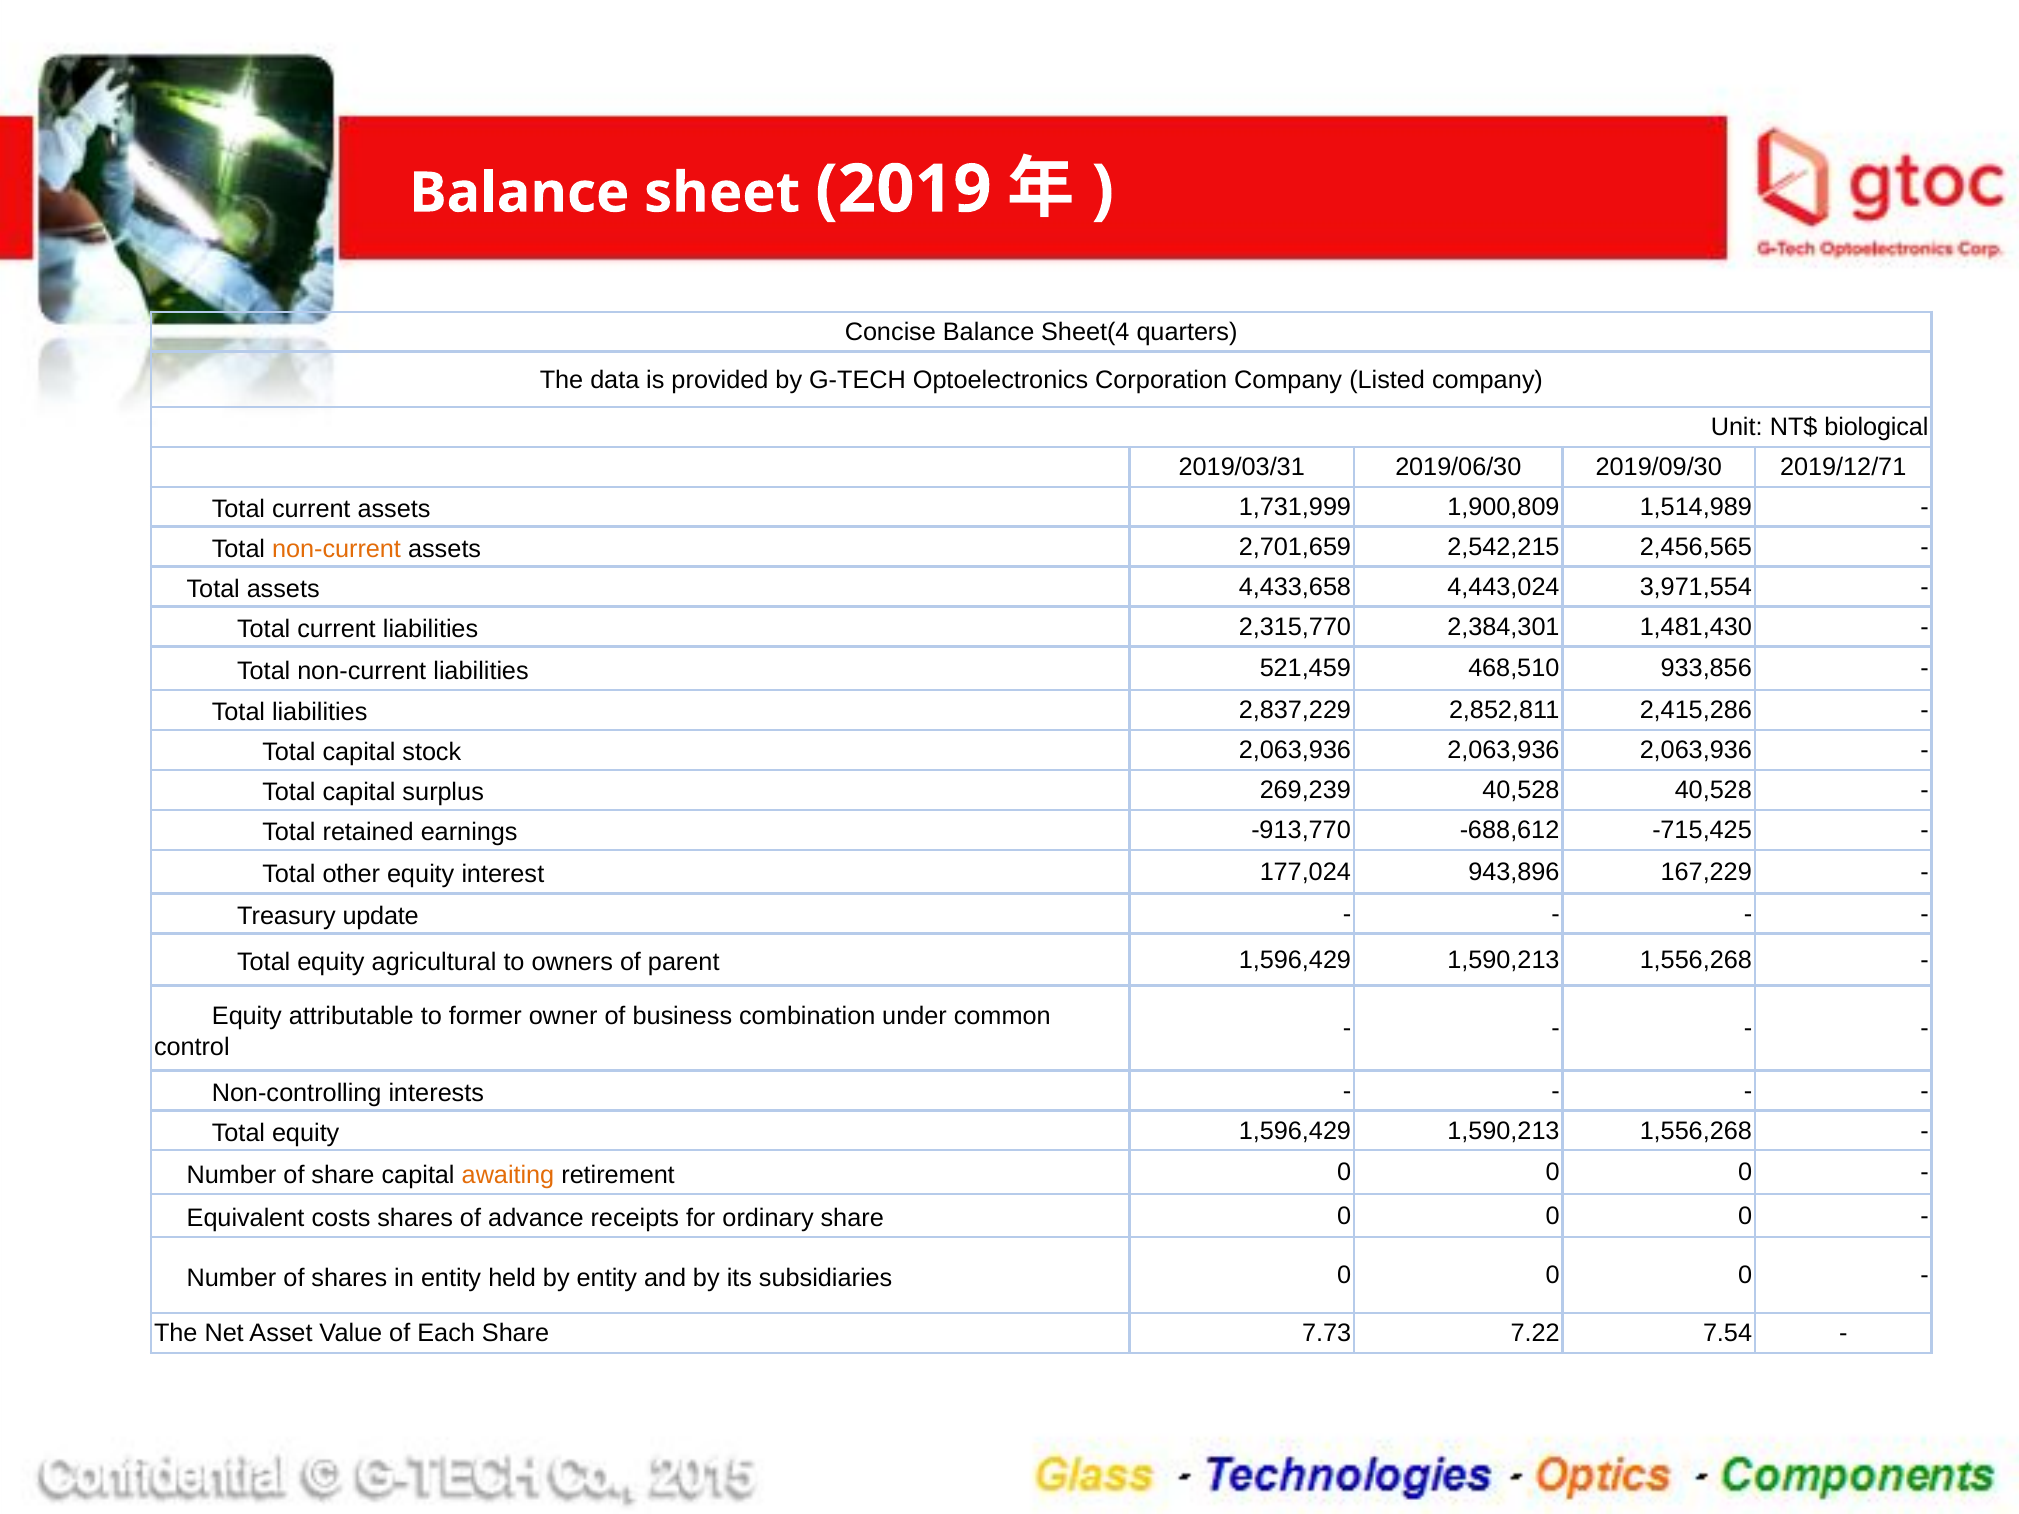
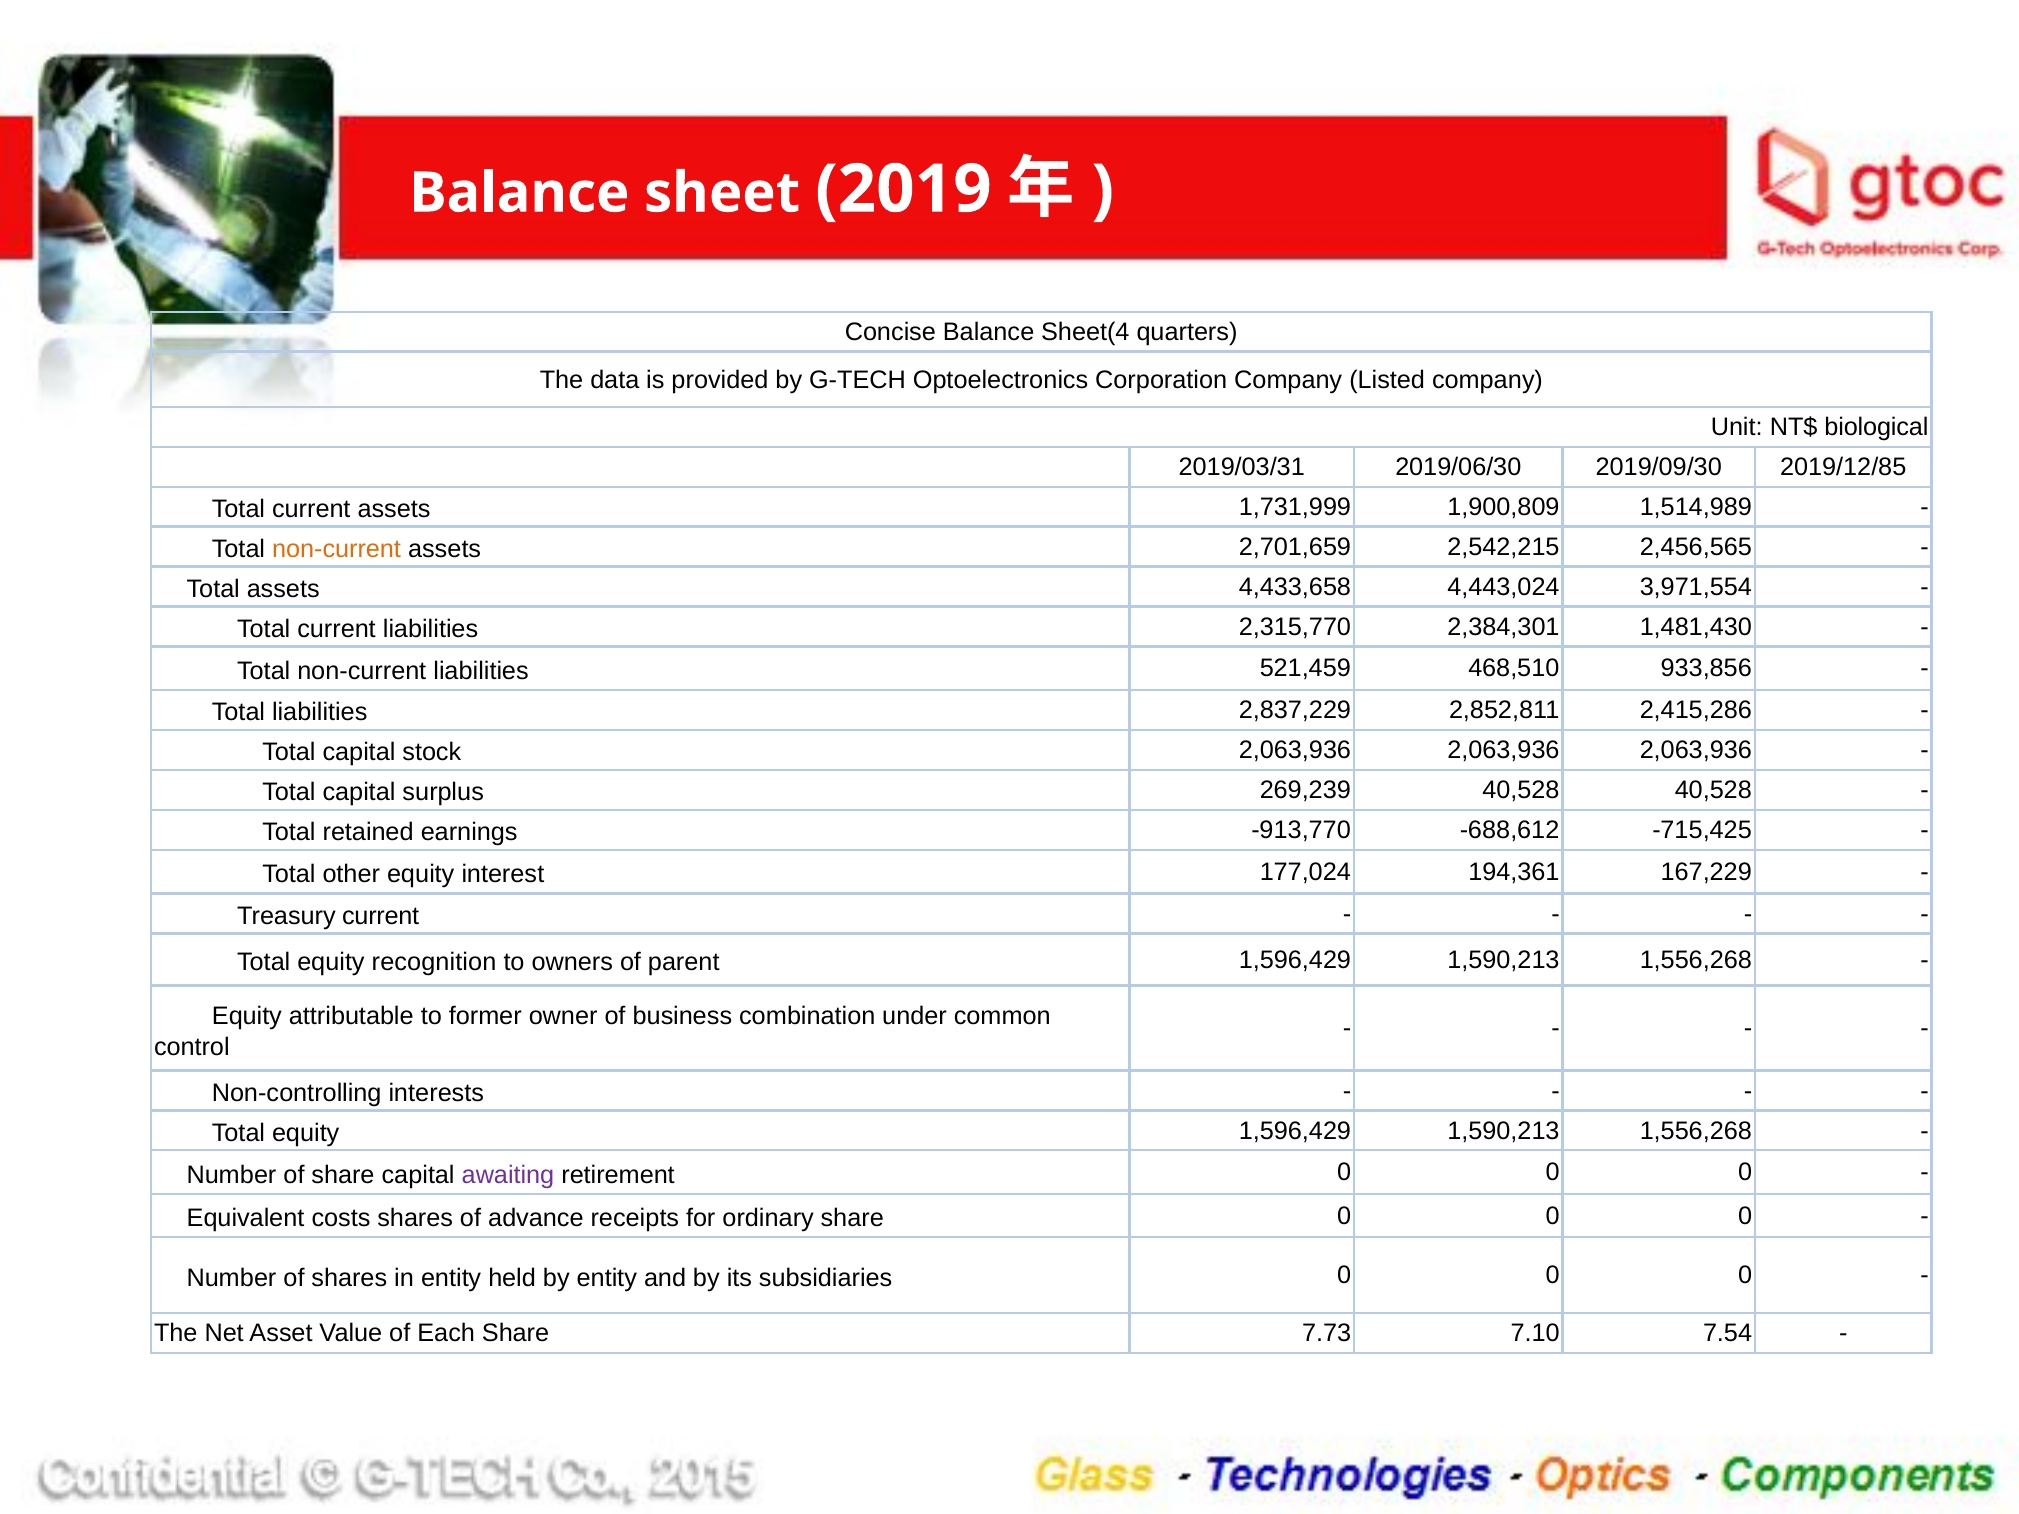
2019/12/71: 2019/12/71 -> 2019/12/85 (1843, 467)
943,896: 943,896 -> 194,361 (1514, 872)
Treasury update: update -> current (381, 916)
agricultural: agricultural -> recognition (434, 962)
awaiting colour: orange -> purple (508, 1175)
7.22: 7.22 -> 7.10 (1535, 1334)
